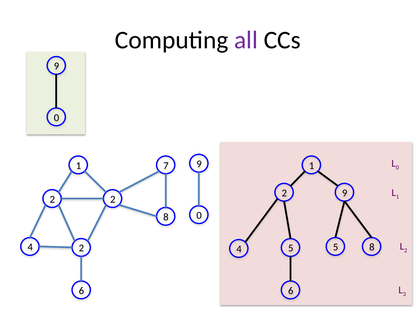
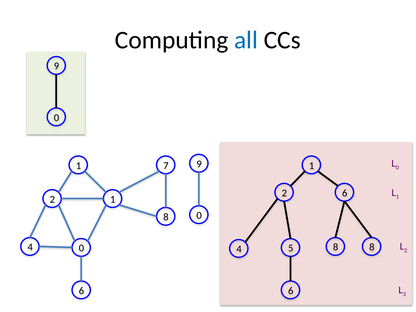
all colour: purple -> blue (246, 40)
9: 9 -> 6 (345, 193)
2 2: 2 -> 1 (113, 199)
4 2: 2 -> 0 (81, 248)
5 5: 5 -> 8 (336, 247)
